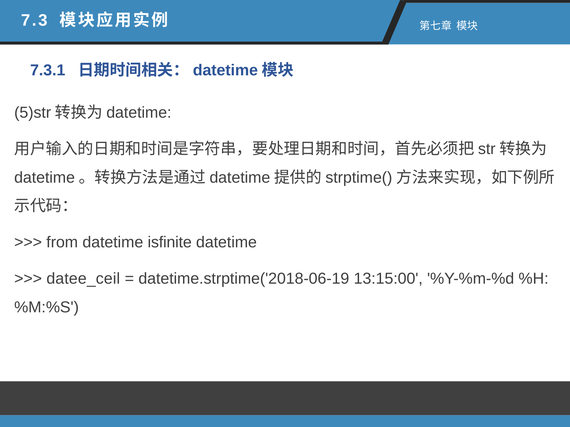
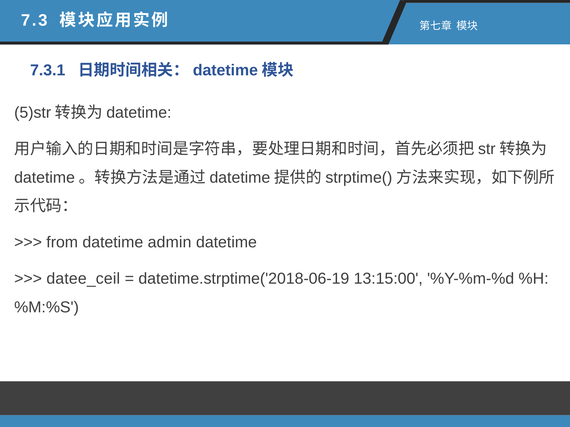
isfinite: isfinite -> admin (170, 243)
